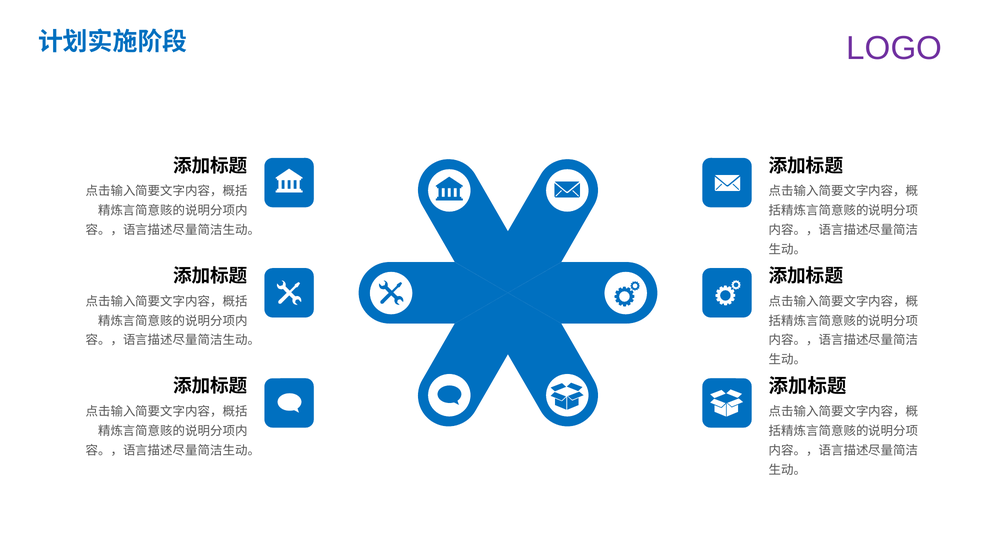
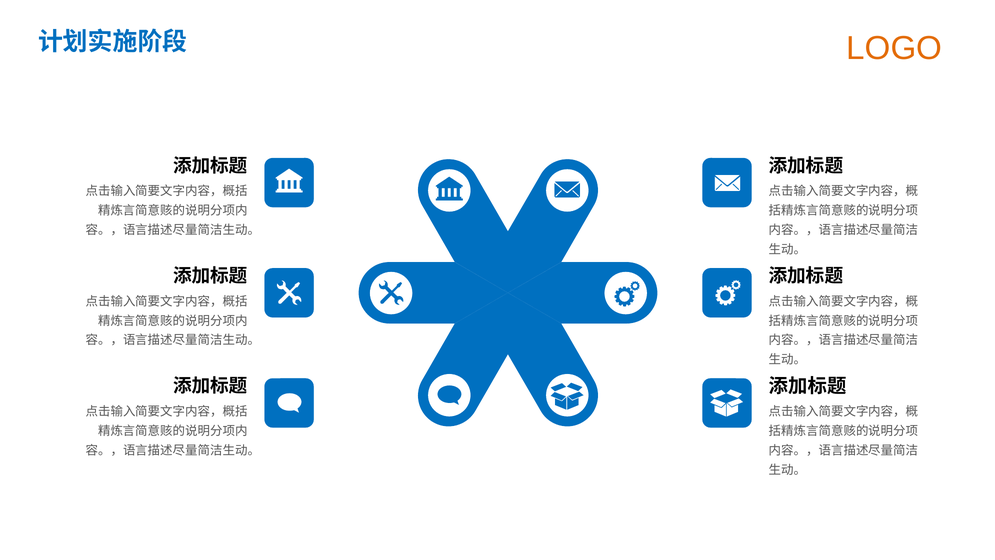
LOGO colour: purple -> orange (894, 48)
